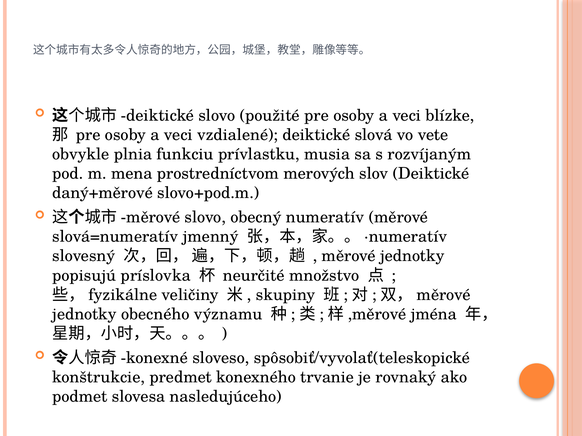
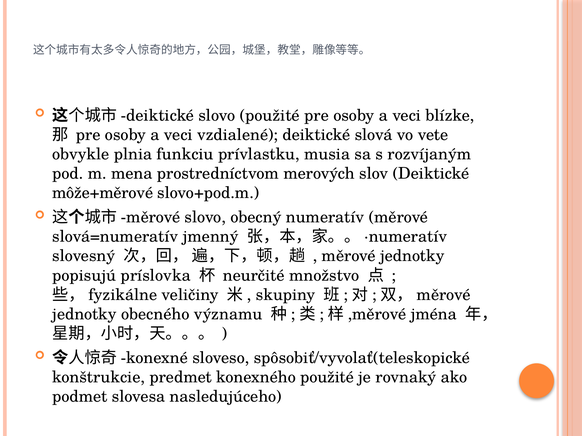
daný+měrové: daný+měrové -> môže+měrové (103, 193)
konexného trvanie: trvanie -> použité (327, 378)
